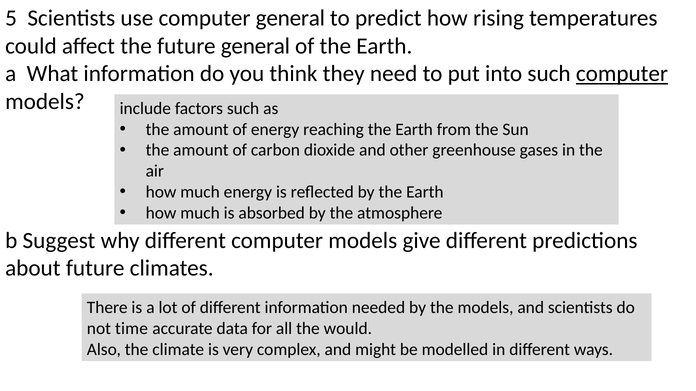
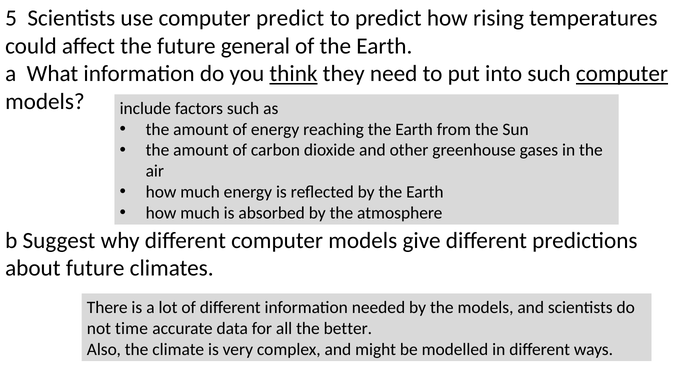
computer general: general -> predict (290, 18)
think underline: none -> present (293, 74)
would: would -> better (348, 329)
